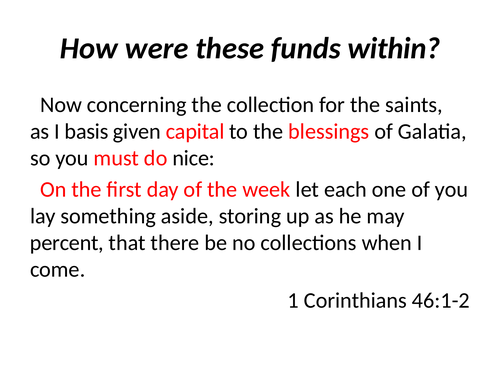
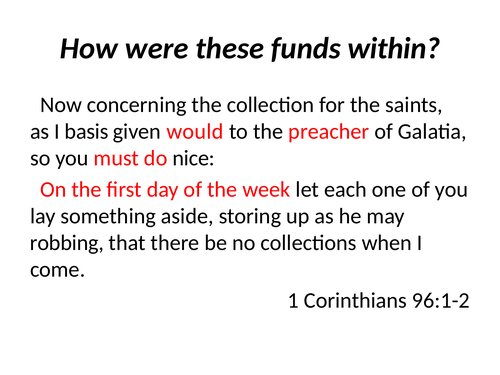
capital: capital -> would (195, 132)
blessings: blessings -> preacher (329, 132)
percent: percent -> robbing (67, 243)
46:1-2: 46:1-2 -> 96:1-2 (441, 301)
